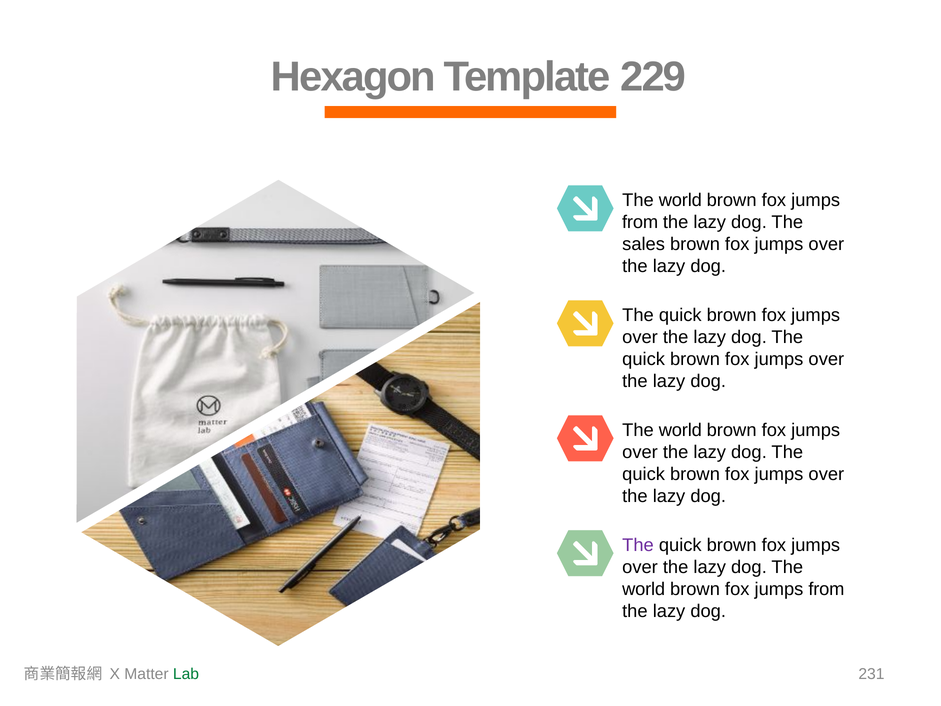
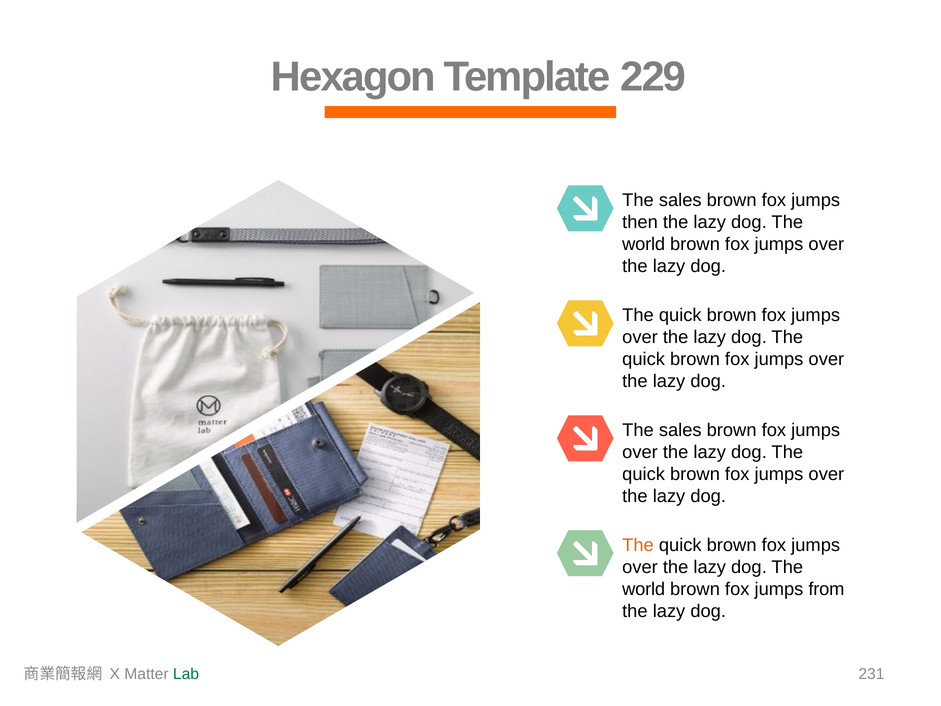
world: world -> sales (680, 200)
from: from -> then (640, 222)
sales: sales -> world (644, 244)
world: world -> sales (680, 430)
The colour: purple -> orange (638, 545)
